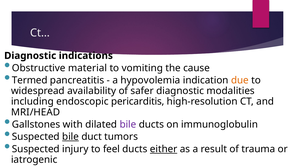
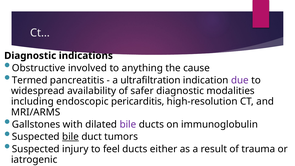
material: material -> involved (88, 68)
vomiting: vomiting -> anything (142, 68)
hypovolemia: hypovolemia -> ultrafiltration (150, 80)
due colour: orange -> purple (240, 80)
MRI/HEAD: MRI/HEAD -> MRI/ARMS (36, 112)
either underline: present -> none (164, 149)
